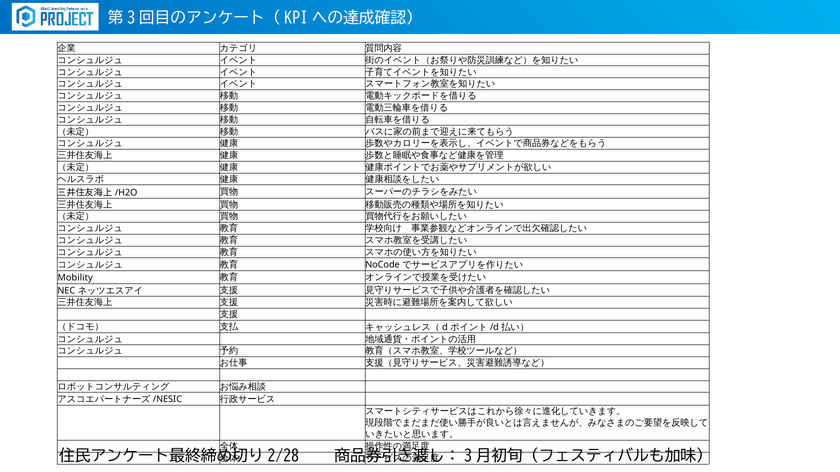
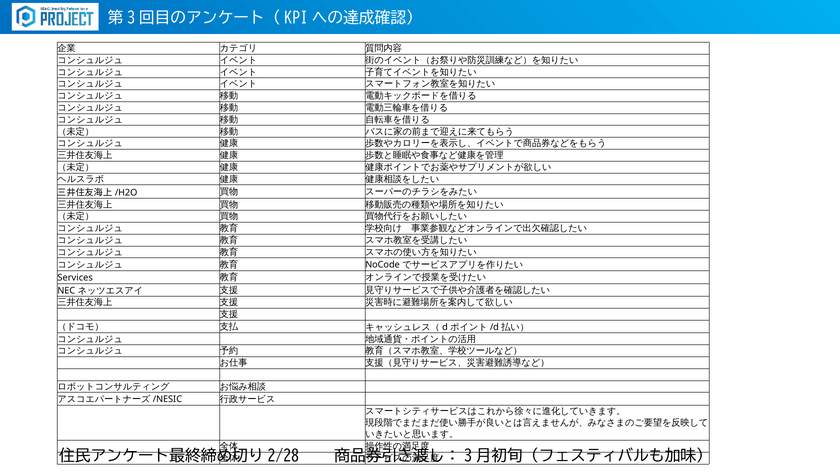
Mobility: Mobility -> Services (75, 278)
